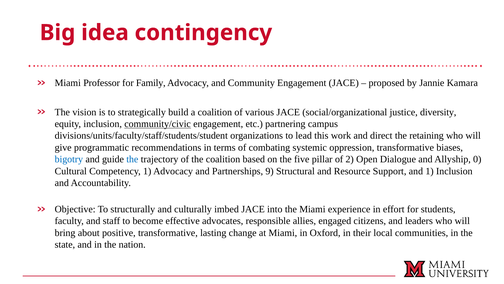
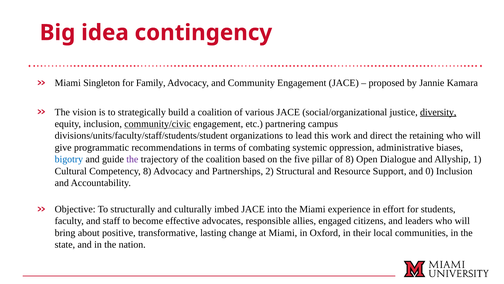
Professor: Professor -> Singleton (102, 83)
diversity underline: none -> present (438, 112)
oppression transformative: transformative -> administrative (405, 147)
the colour: blue -> purple (132, 159)
of 2: 2 -> 8 (350, 159)
0: 0 -> 1 (477, 159)
Competency 1: 1 -> 8 (147, 171)
9: 9 -> 2 (270, 171)
and 1: 1 -> 0 (430, 171)
